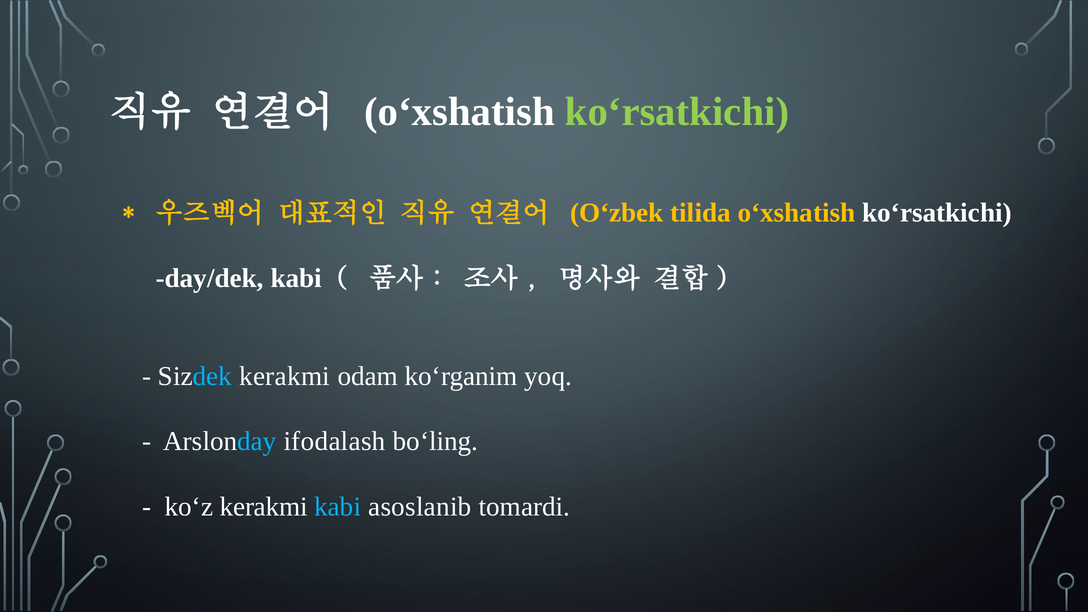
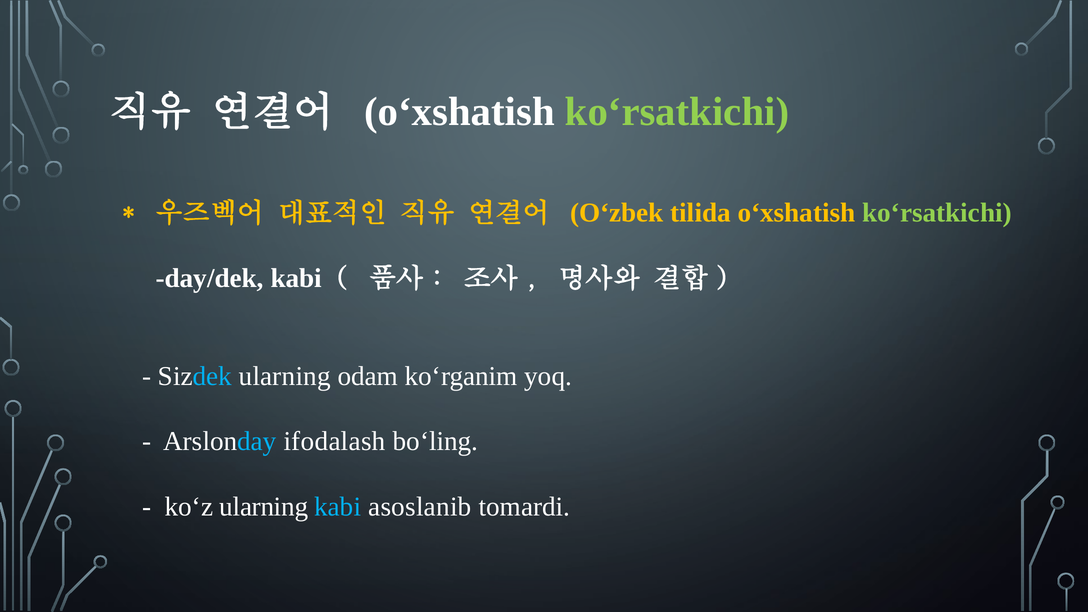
ko‘rsatkichi colour: white -> light green (937, 213)
Sizdek kerakmi: kerakmi -> ularning (285, 376)
ko‘z kerakmi: kerakmi -> ularning (264, 507)
